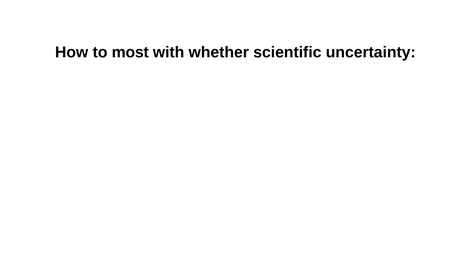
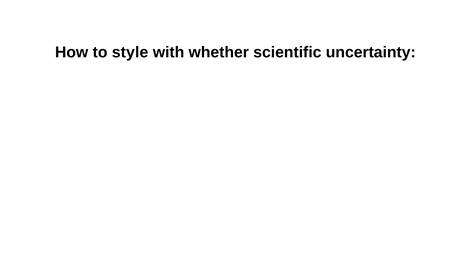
most: most -> style (130, 52)
